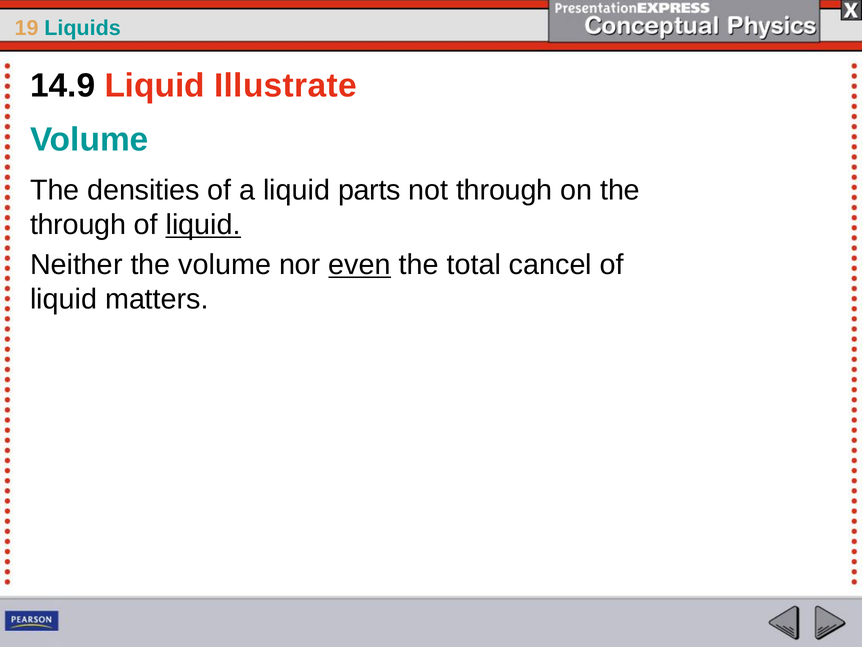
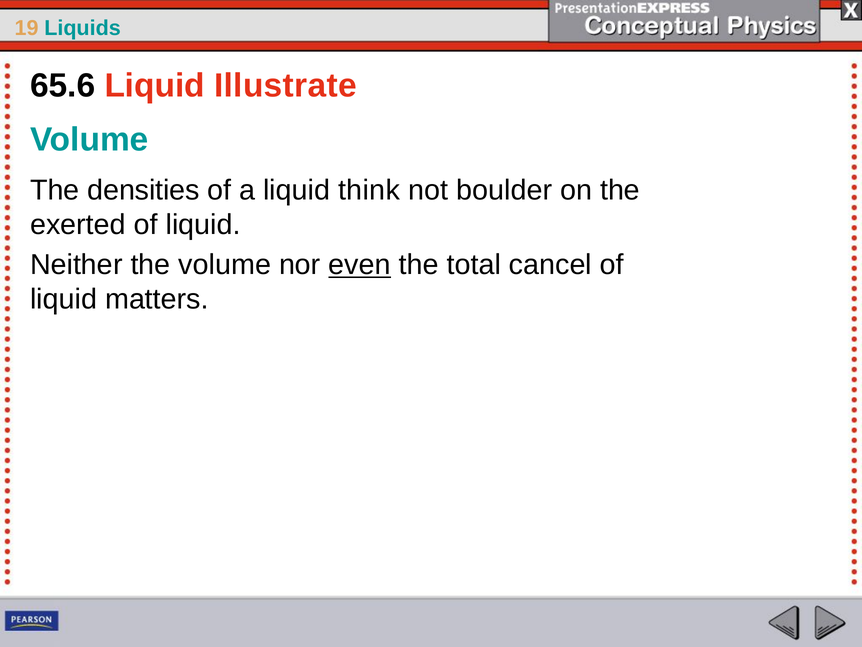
14.9: 14.9 -> 65.6 (63, 86)
parts: parts -> think (369, 190)
not through: through -> boulder (504, 190)
through: through -> exerted (78, 225)
liquid underline: present -> none (203, 225)
